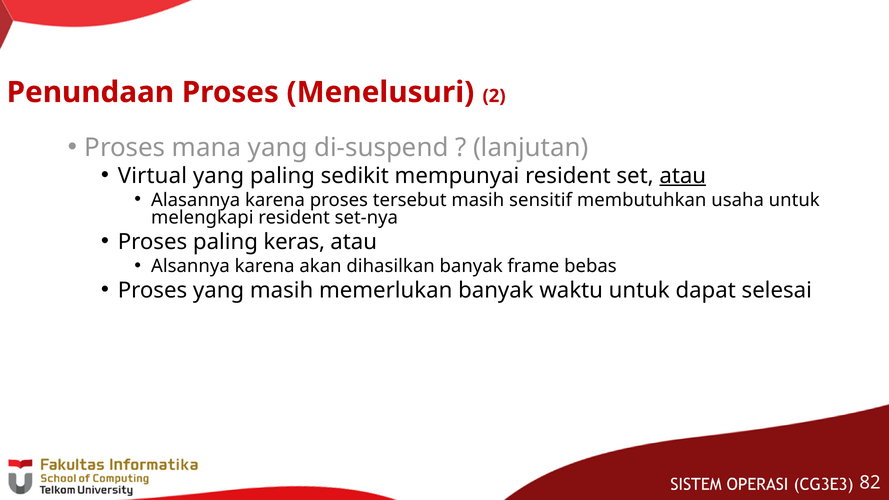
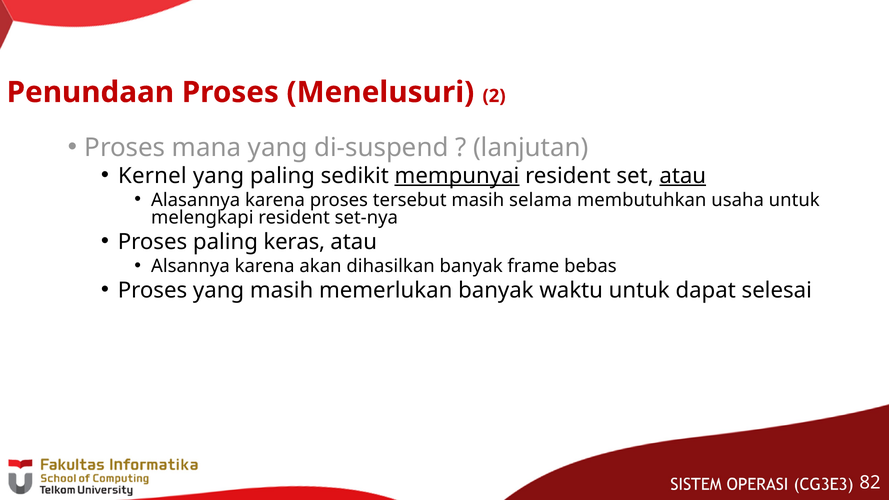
Virtual: Virtual -> Kernel (152, 176)
mempunyai underline: none -> present (457, 176)
sensitif: sensitif -> selama (541, 200)
